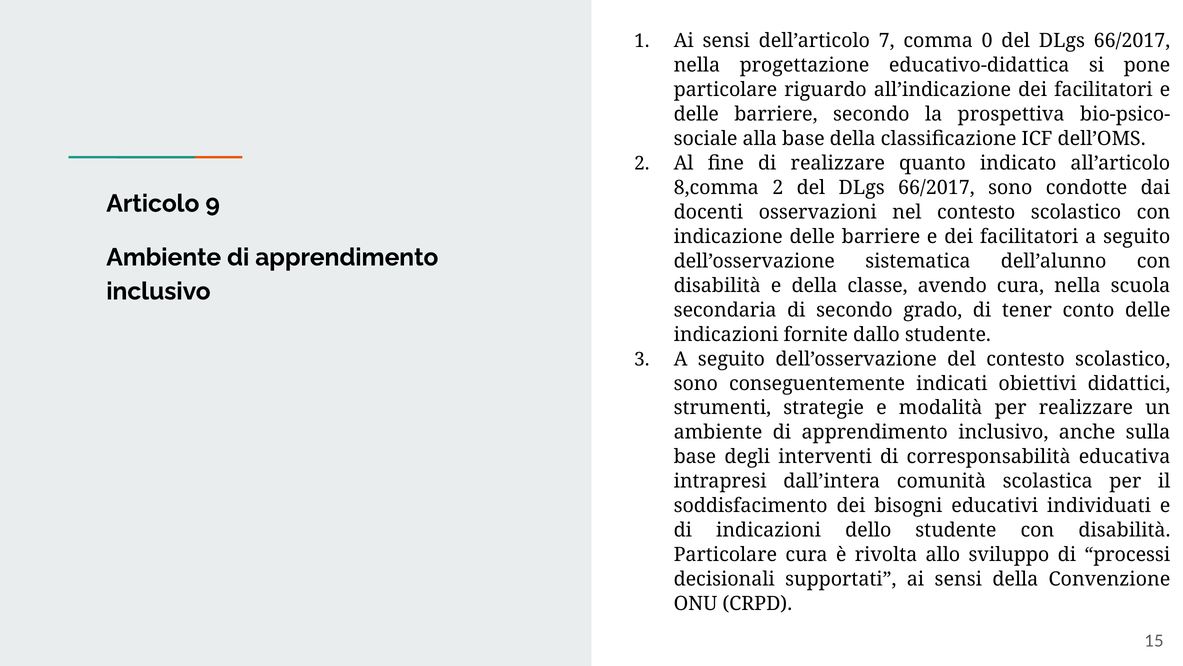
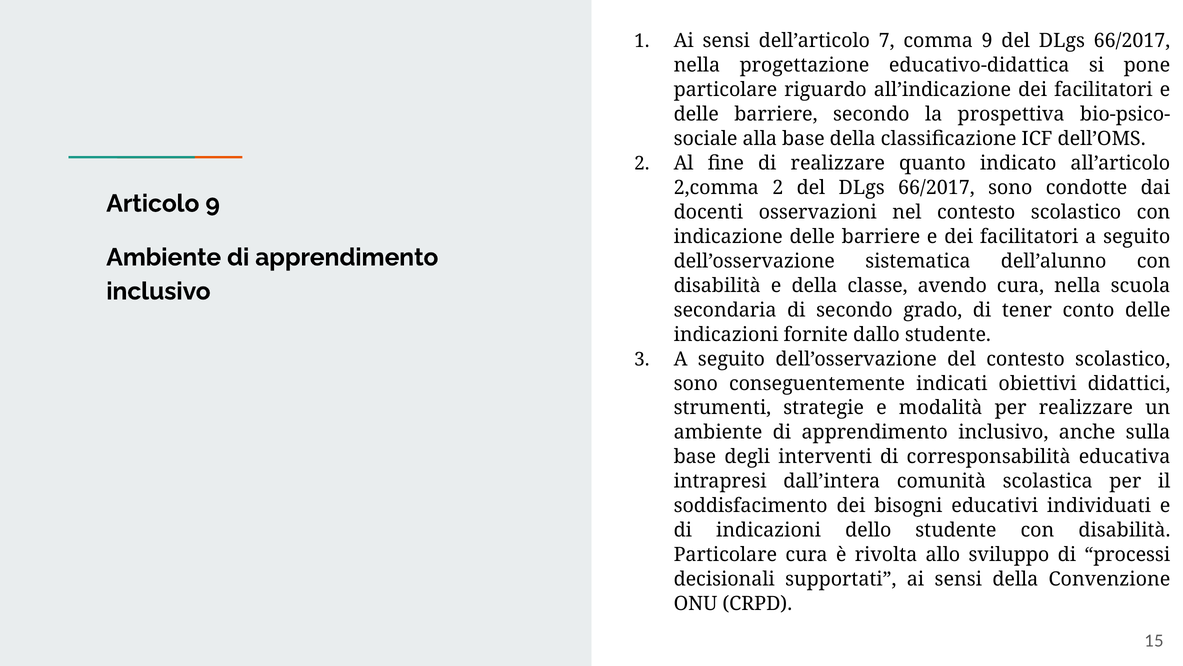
comma 0: 0 -> 9 (987, 41)
8,comma: 8,comma -> 2,comma (716, 188)
